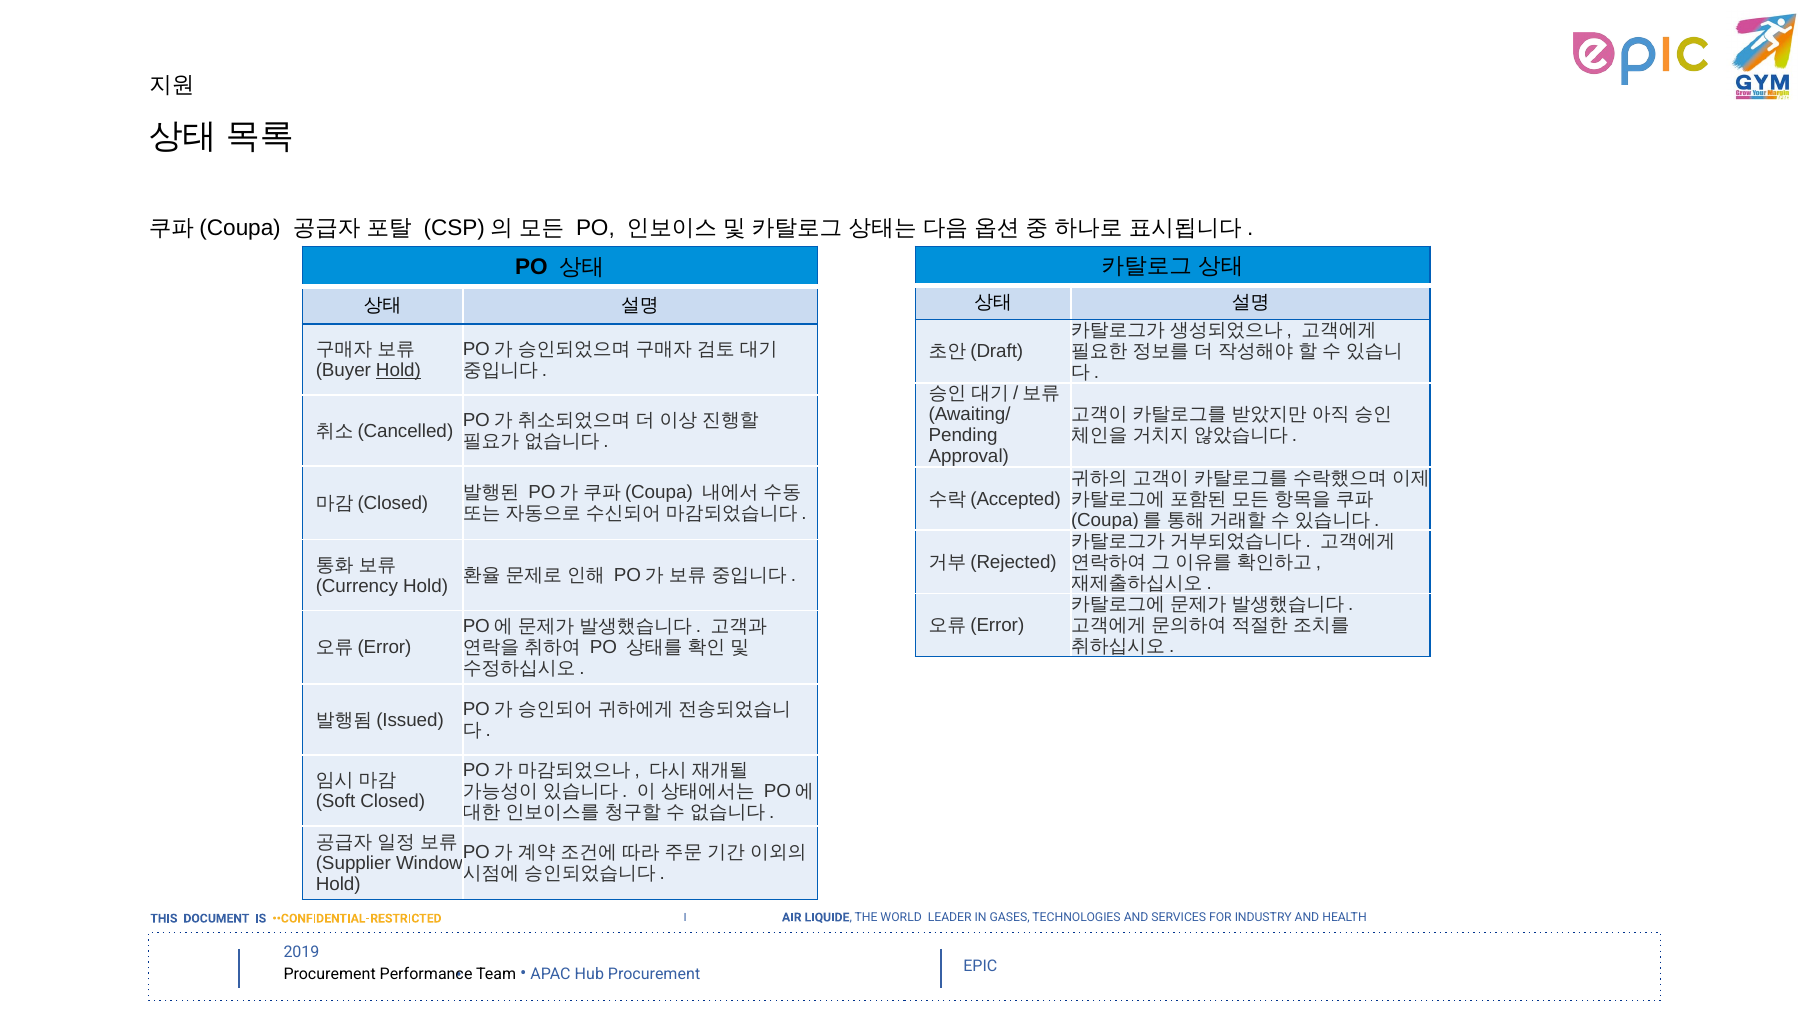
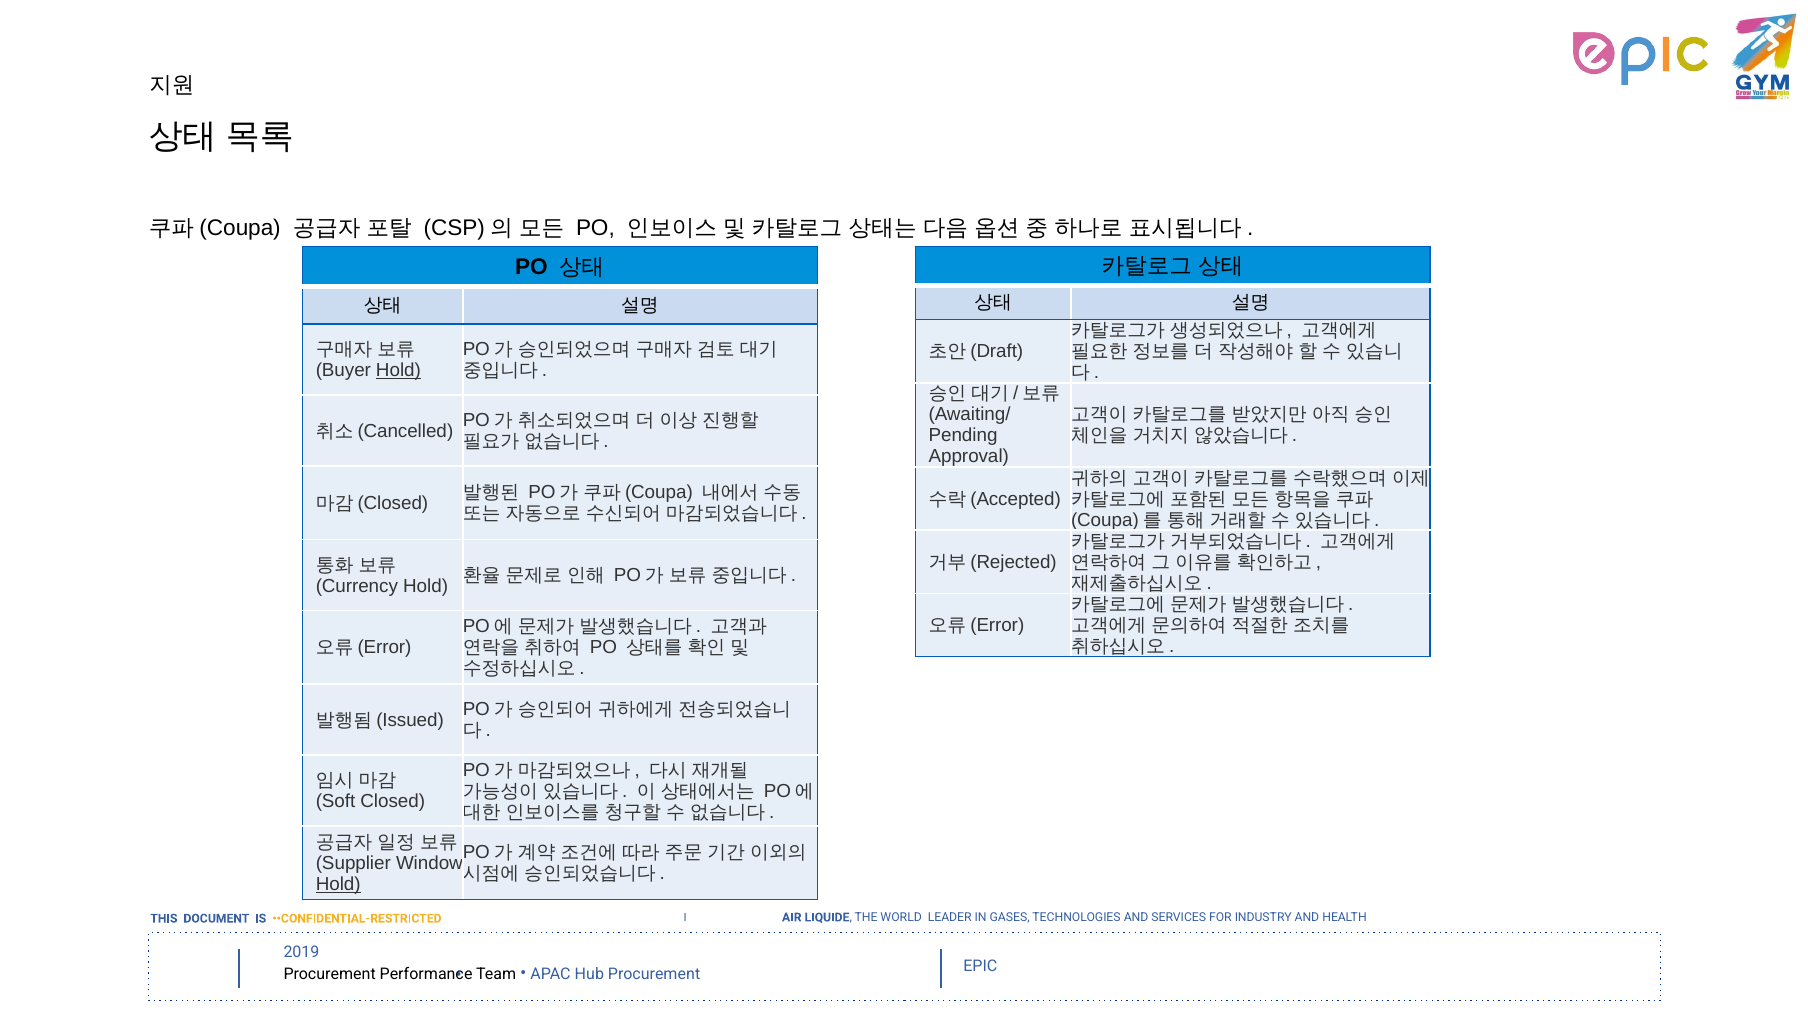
Hold underline: none -> present (338, 884)
